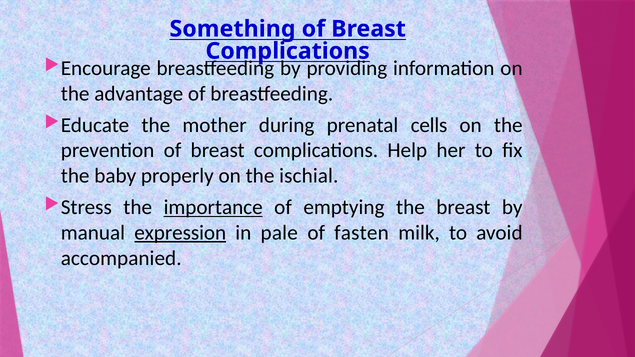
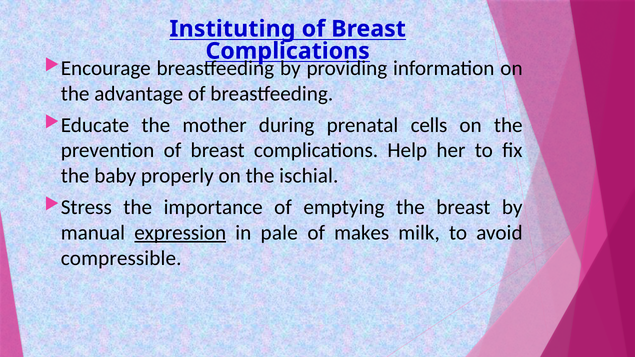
Something: Something -> Instituting (232, 29)
importance underline: present -> none (213, 207)
fasten: fasten -> makes (362, 233)
accompanied: accompanied -> compressible (121, 258)
